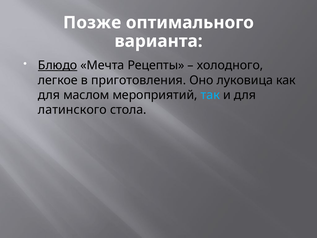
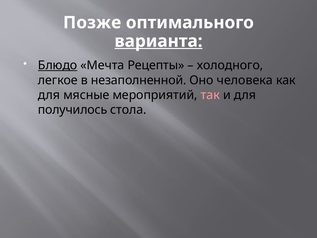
варианта underline: none -> present (158, 41)
приготовления: приготовления -> незаполненной (139, 80)
луковица: луковица -> человека (245, 80)
маслом: маслом -> мясные (86, 95)
так colour: light blue -> pink (210, 95)
латинского: латинского -> получилось (73, 110)
